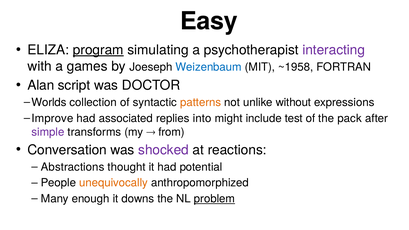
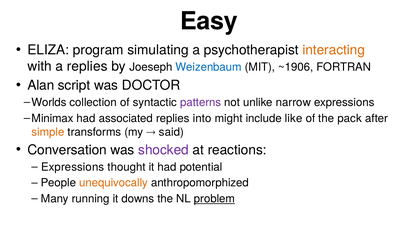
program underline: present -> none (98, 50)
interacting colour: purple -> orange (334, 50)
a games: games -> replies (87, 66)
~1958: ~1958 -> ~1906 (296, 67)
patterns colour: orange -> purple (201, 103)
without: without -> narrow (293, 103)
Improve: Improve -> Minimax (53, 118)
test: test -> like (294, 118)
simple colour: purple -> orange (48, 132)
from: from -> said (171, 132)
Abstractions: Abstractions -> Expressions (73, 167)
enough: enough -> running (91, 199)
